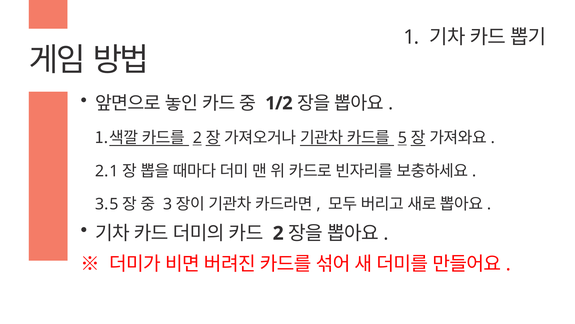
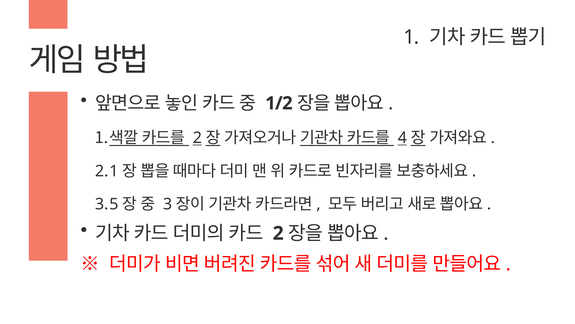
5: 5 -> 4 (402, 138)
